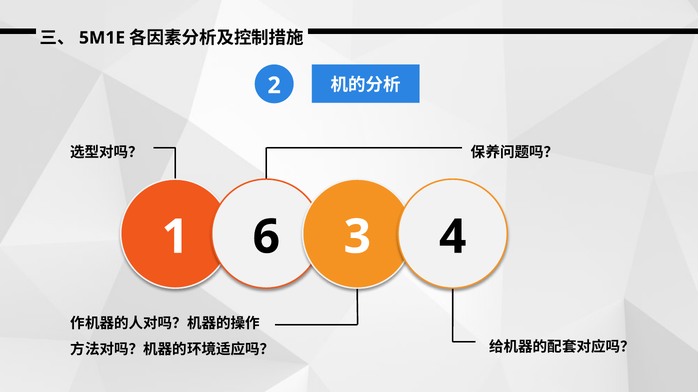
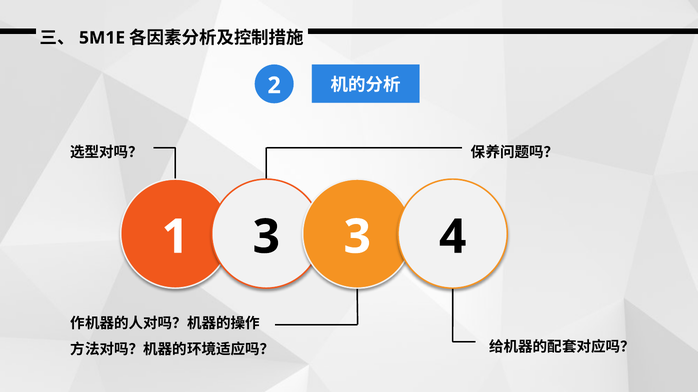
1 6: 6 -> 3 (266, 237)
